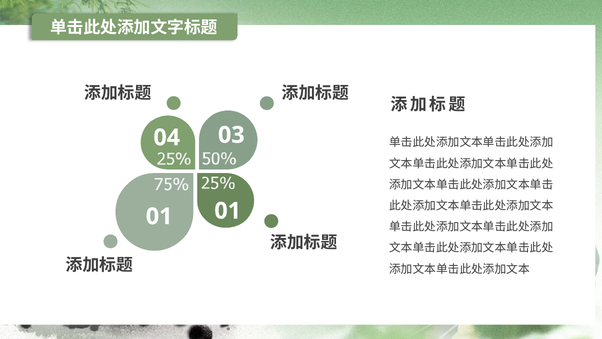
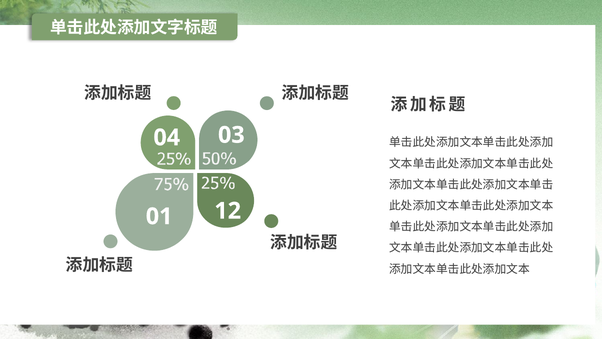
01 01: 01 -> 12 (228, 211)
